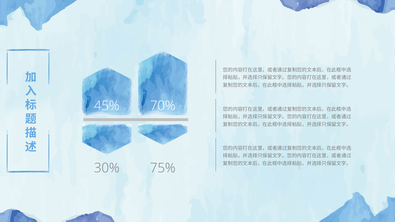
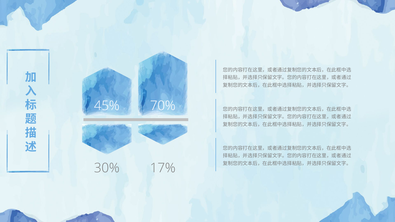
75%: 75% -> 17% (163, 168)
